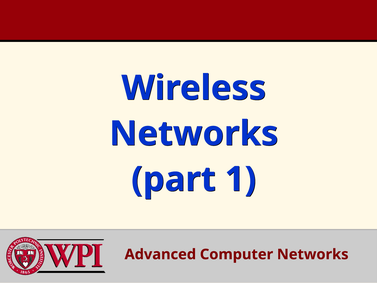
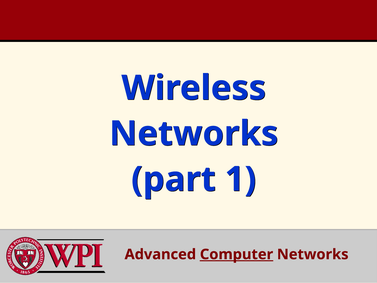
Computer underline: none -> present (237, 254)
